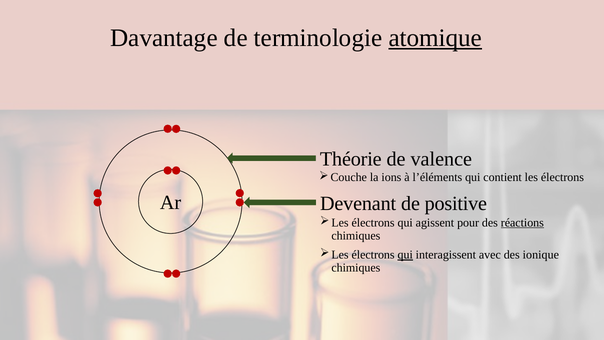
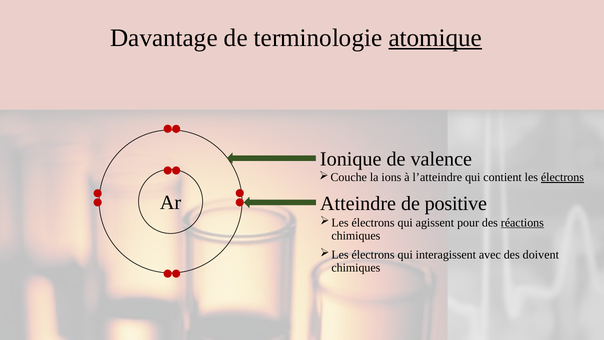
Théorie: Théorie -> Ionique (351, 159)
l’éléments: l’éléments -> l’atteindre (437, 177)
électrons underline: none -> present (562, 177)
Devenant: Devenant -> Atteindre (358, 203)
qui underline: present -> none (405, 255)
ionique: ionique -> doivent (541, 255)
